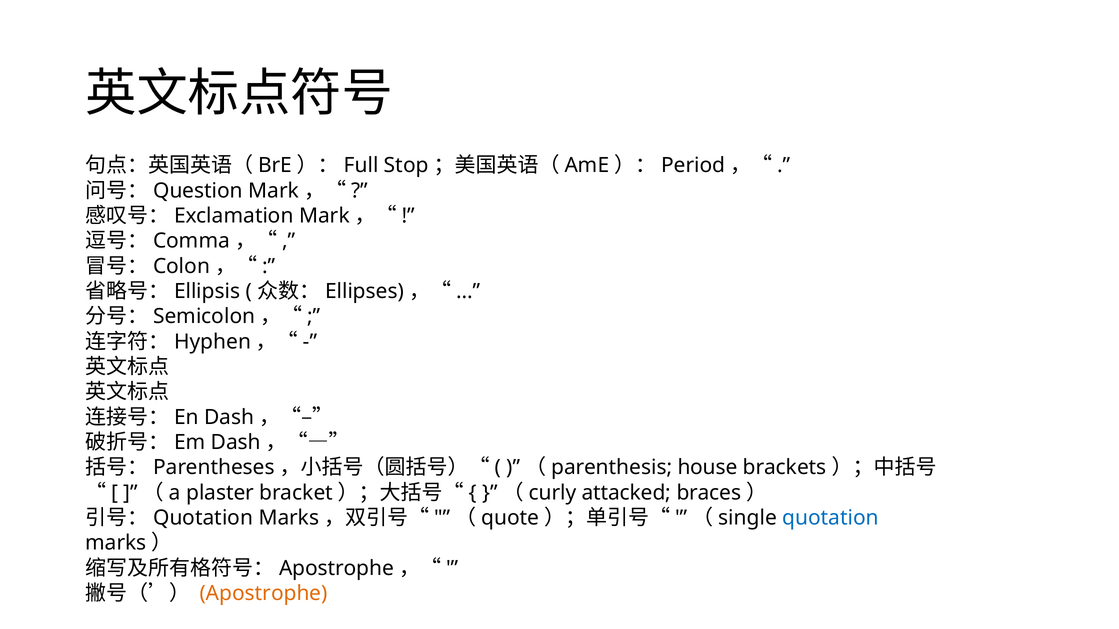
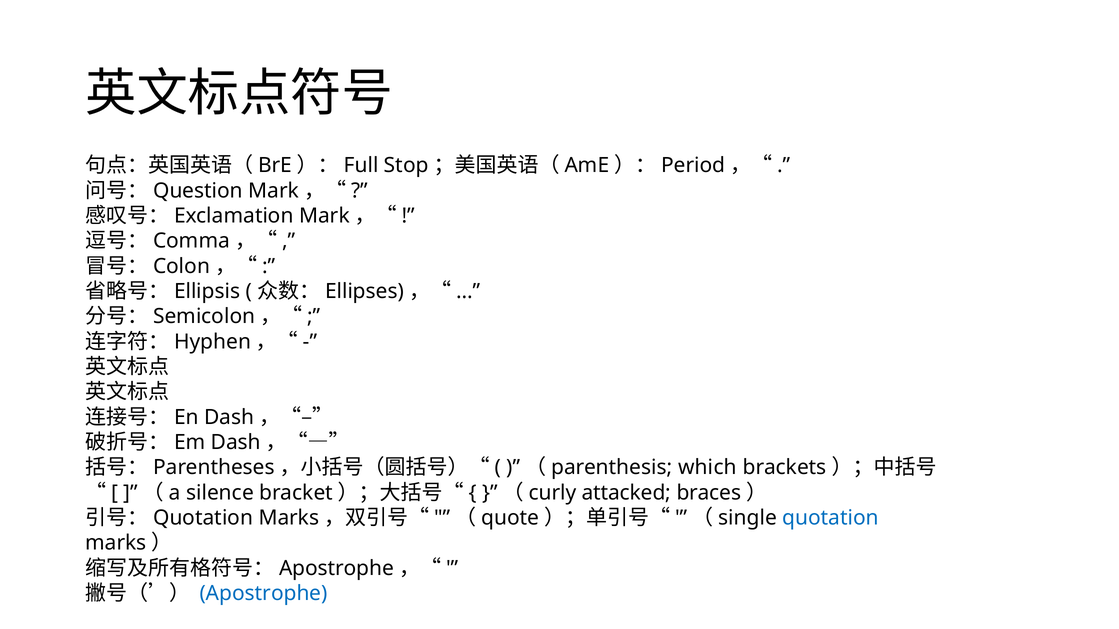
house: house -> which (707, 468)
plaster: plaster -> silence (220, 493)
Apostrophe colour: orange -> blue (264, 594)
